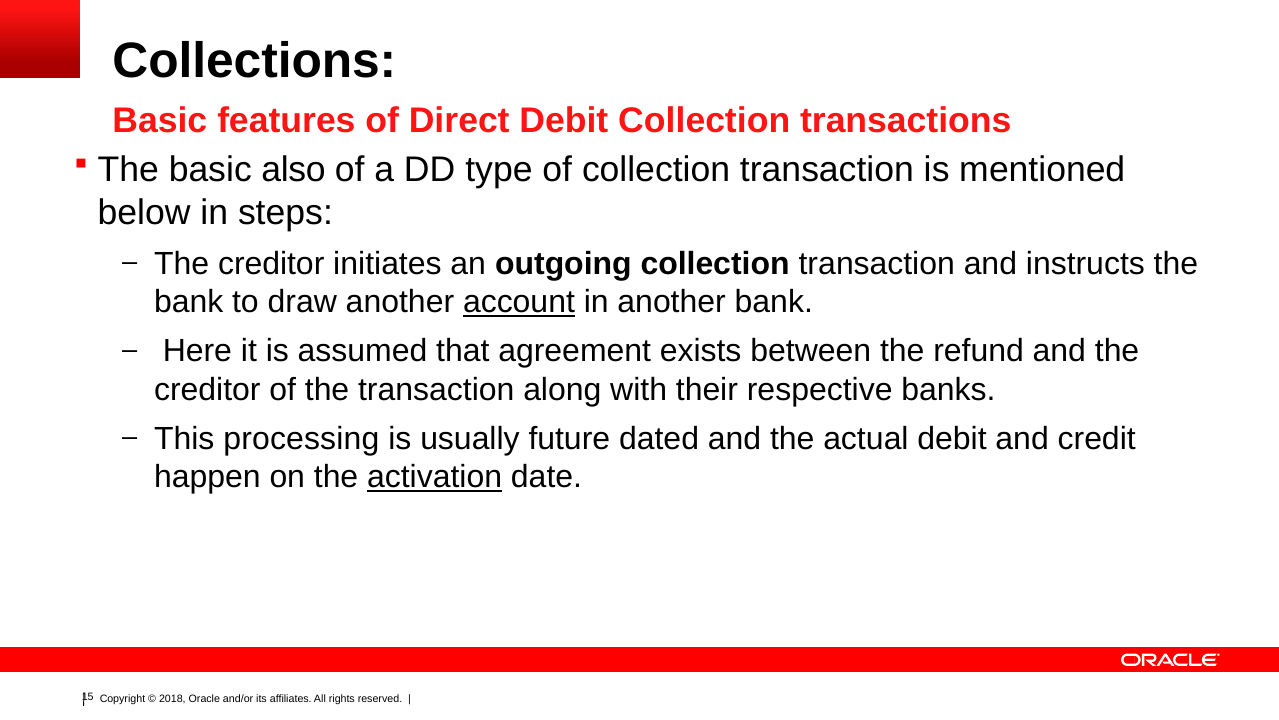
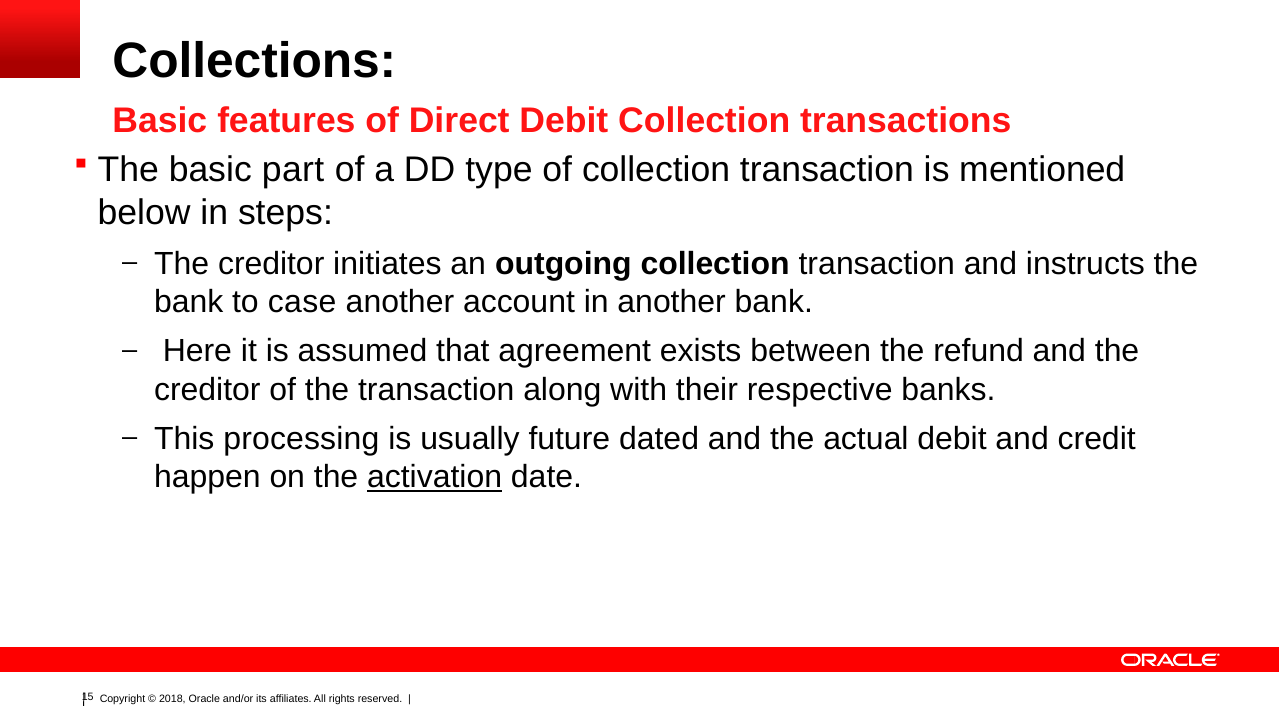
also: also -> part (293, 170)
draw: draw -> case (302, 302)
account underline: present -> none (519, 302)
